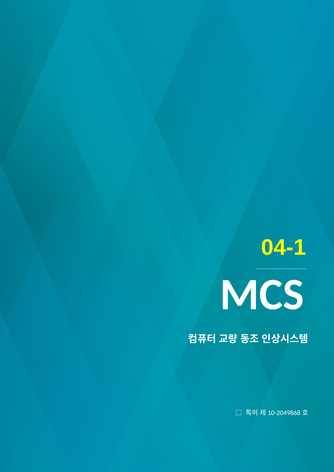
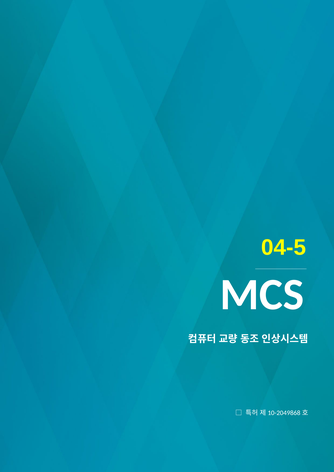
04-1: 04-1 -> 04-5 (284, 248)
